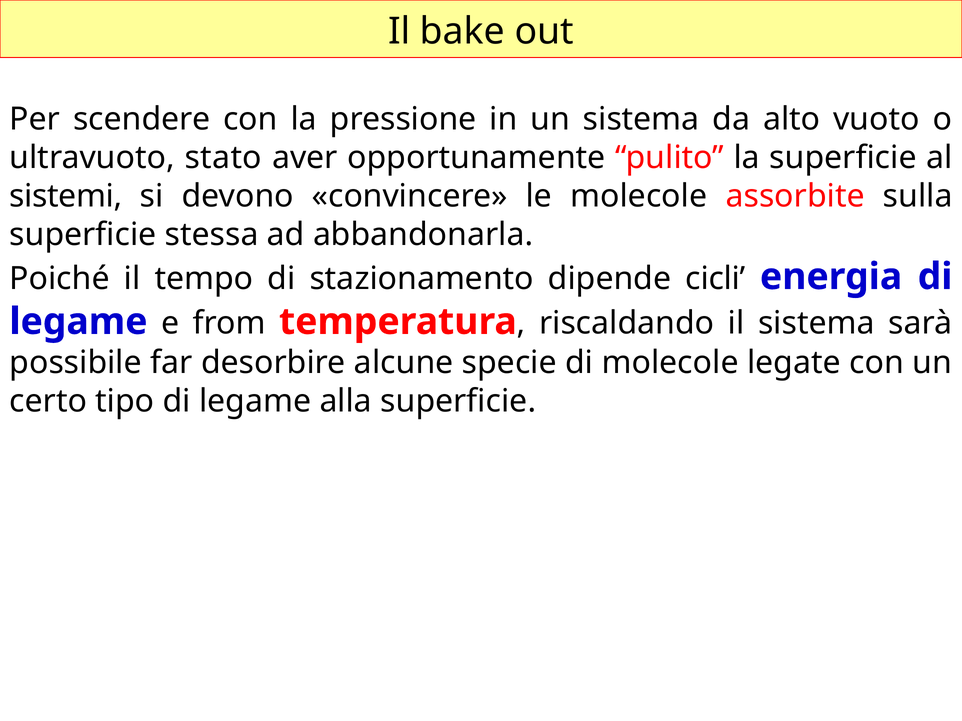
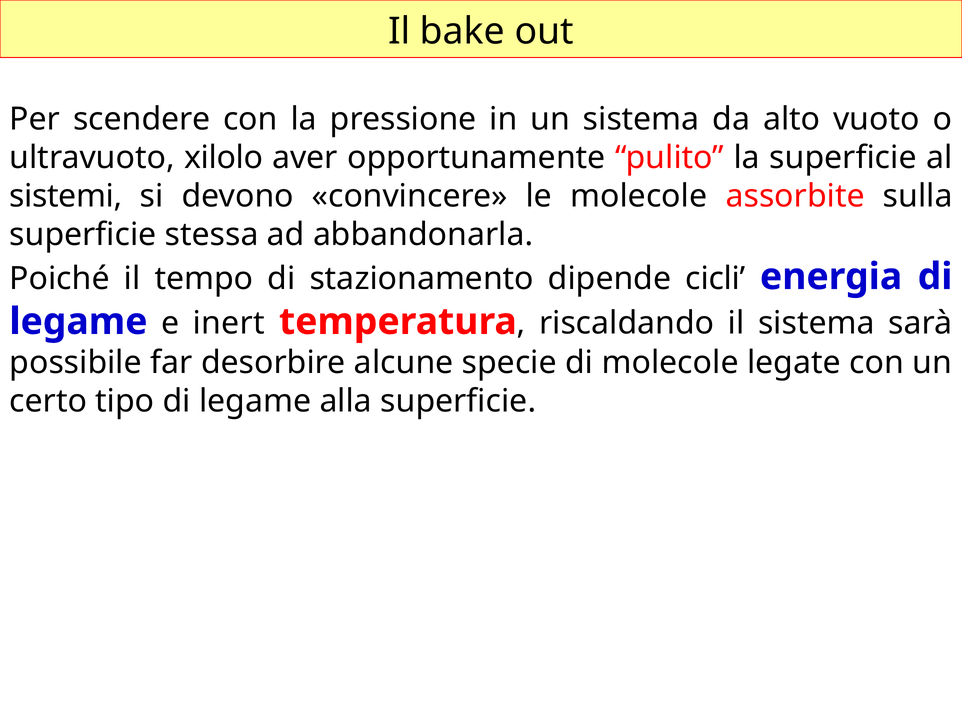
stato: stato -> xilolo (224, 158)
from: from -> inert (229, 324)
